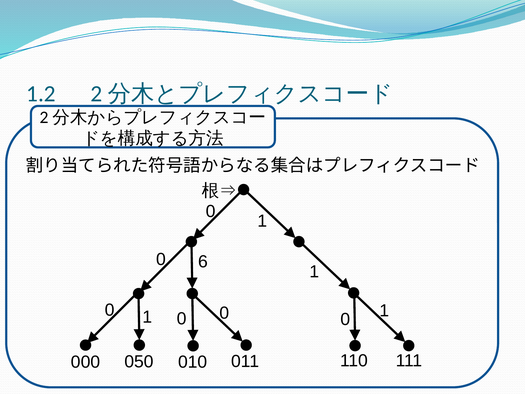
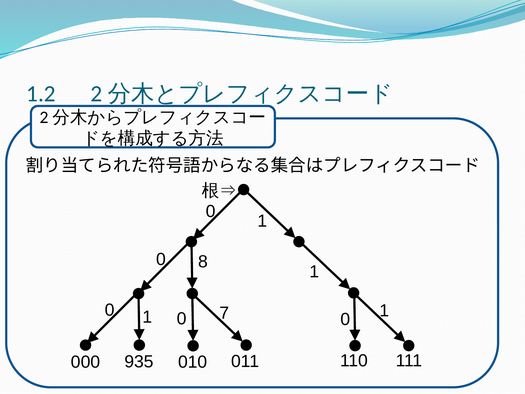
6: 6 -> 8 (203, 261)
1 0 0: 0 -> 7 (224, 313)
050: 050 -> 935 (139, 361)
